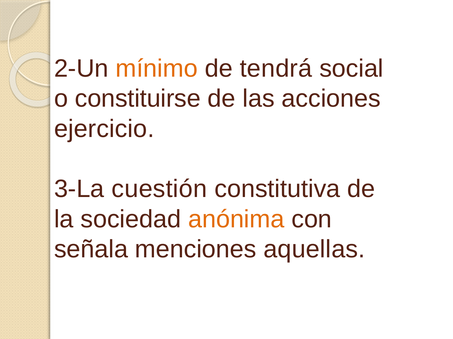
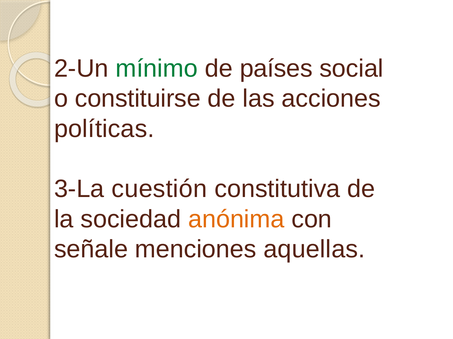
mínimo colour: orange -> green (157, 69)
tendrá: tendrá -> países (276, 69)
ejercicio: ejercicio -> políticas (104, 129)
señala: señala -> señale (91, 250)
